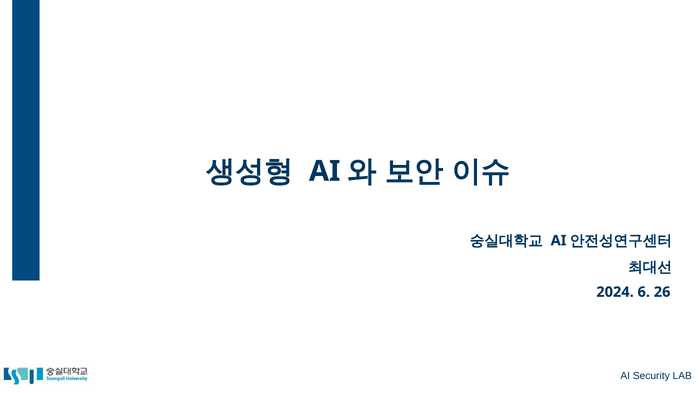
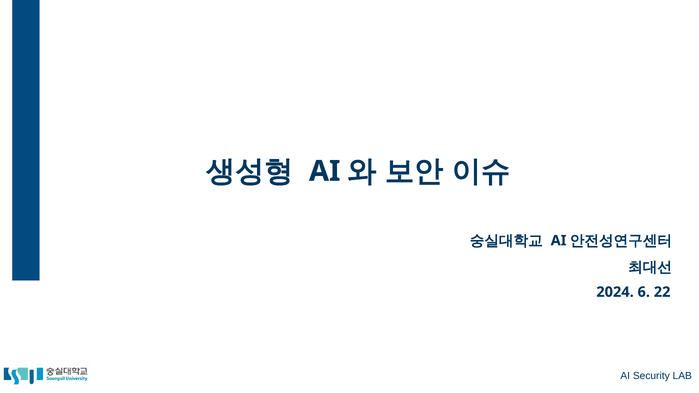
26: 26 -> 22 (662, 292)
